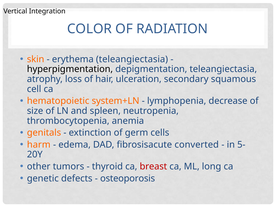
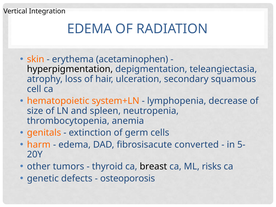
COLOR: COLOR -> EDEMA (90, 29)
erythema teleangiectasia: teleangiectasia -> acetaminophen (132, 59)
breast colour: red -> black (153, 166)
long: long -> risks (212, 166)
